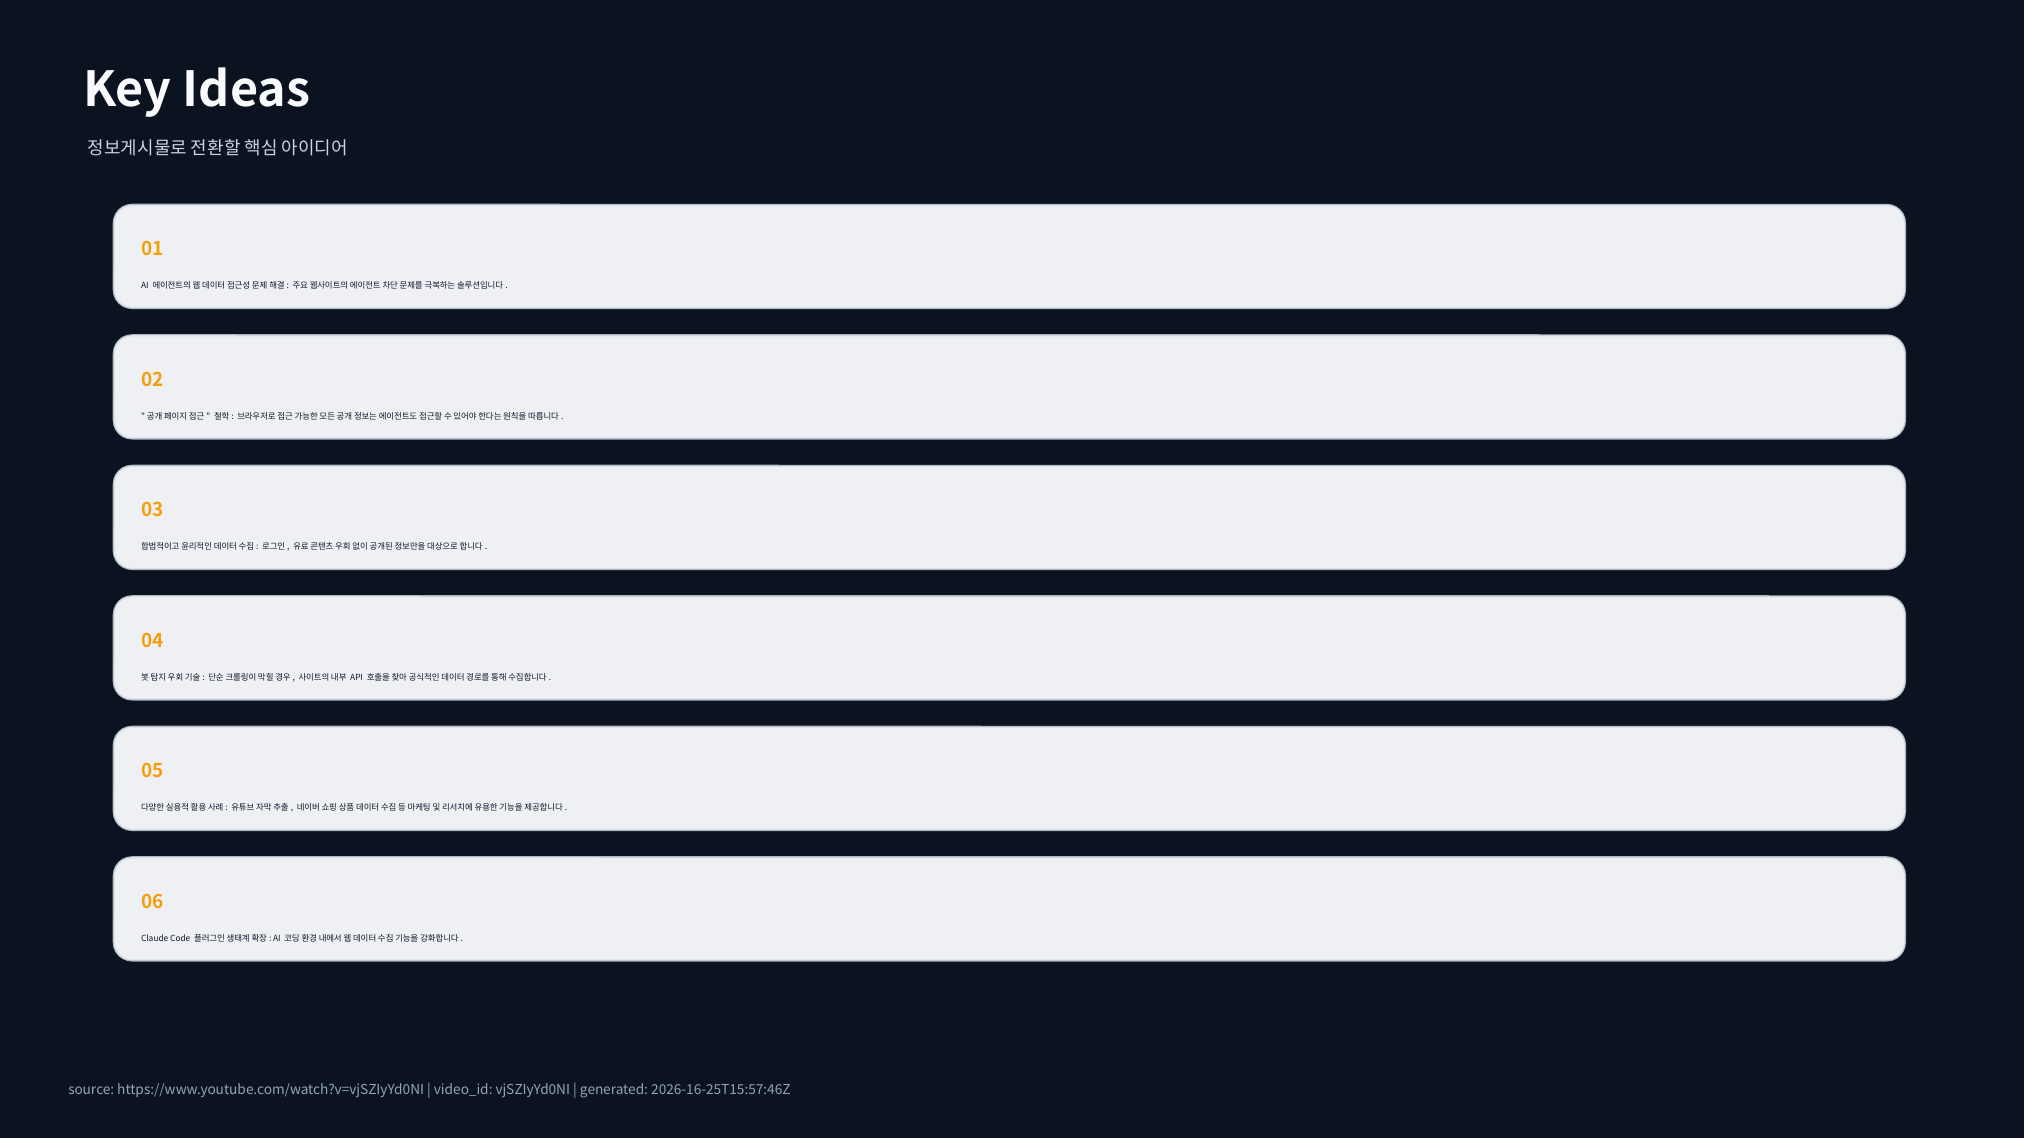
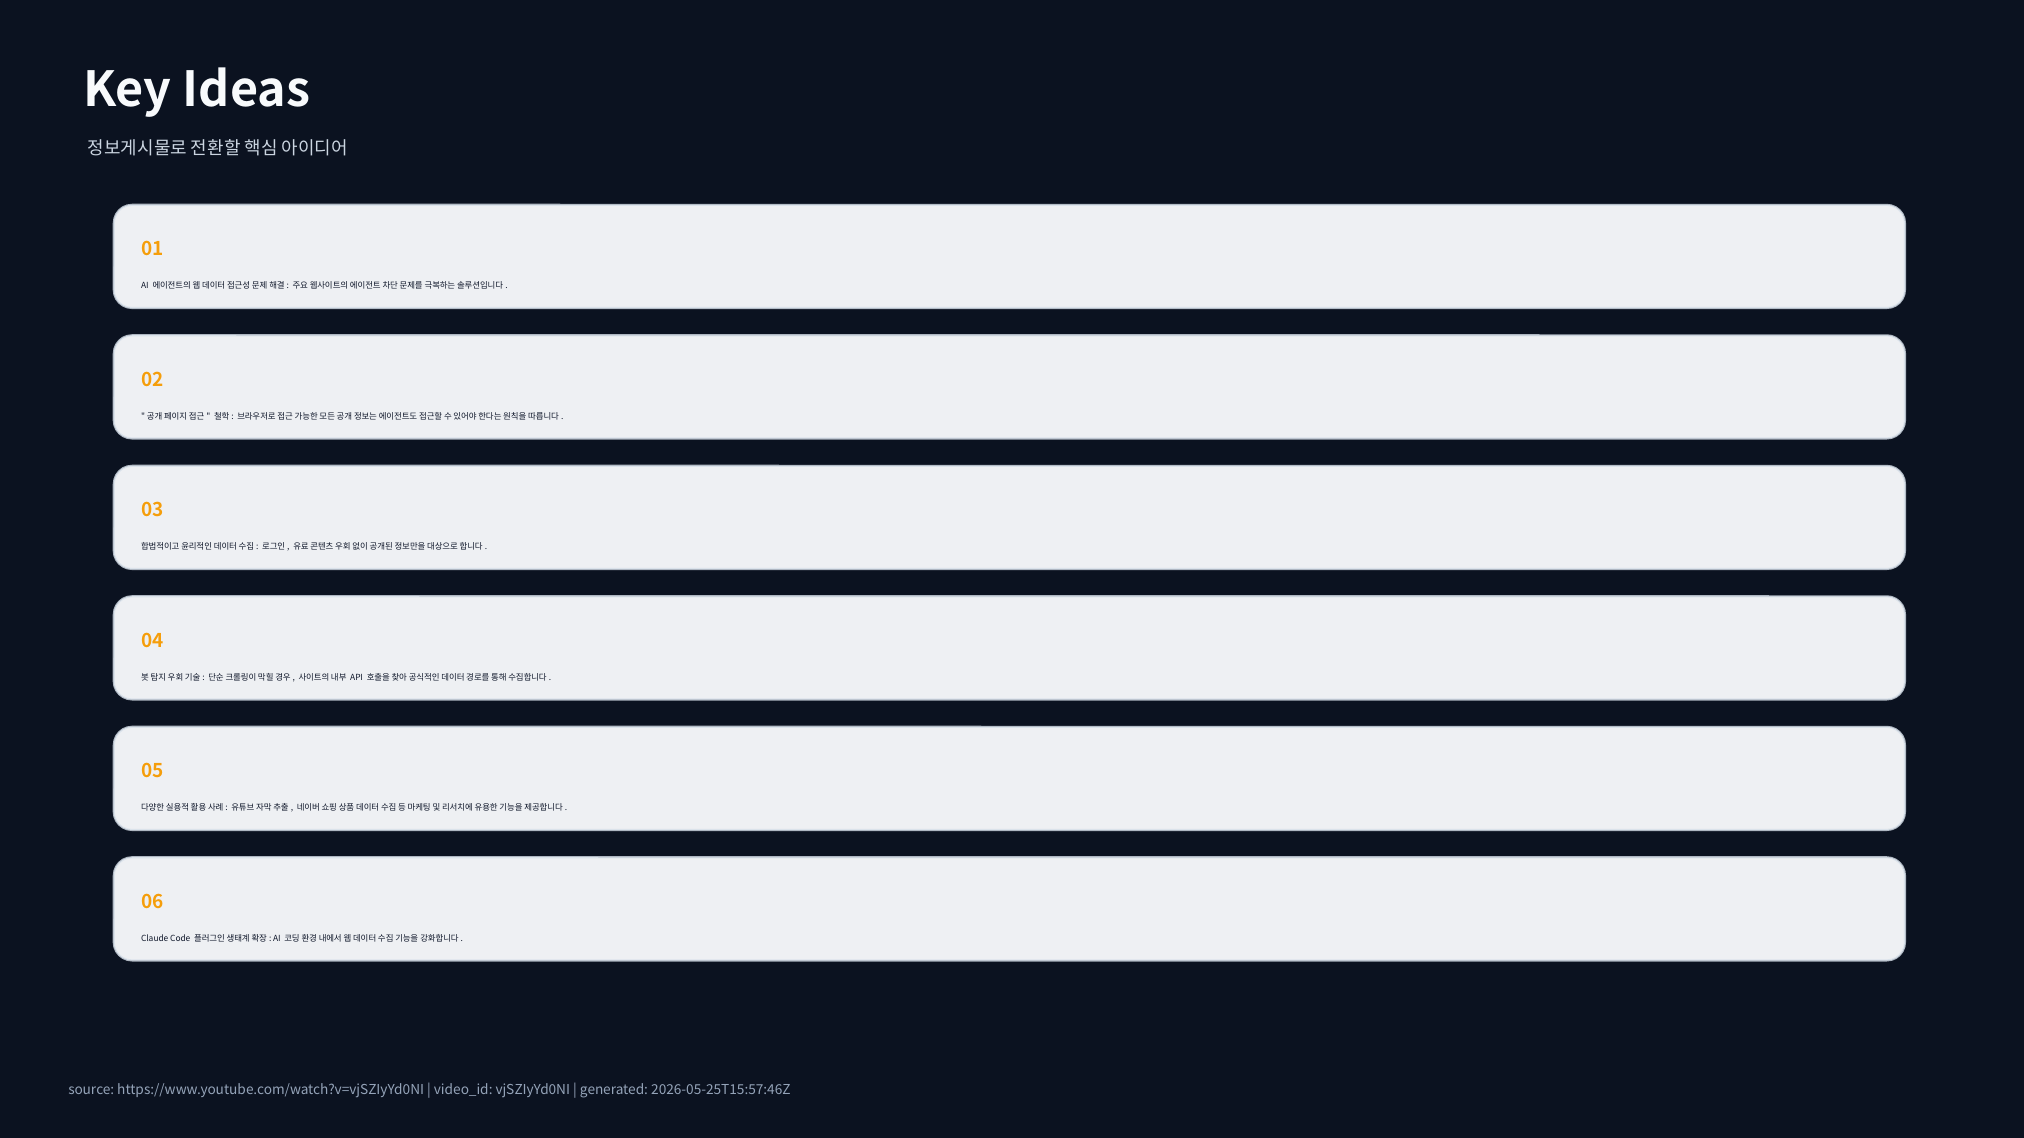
2026-16-25T15:57:46Z: 2026-16-25T15:57:46Z -> 2026-05-25T15:57:46Z (721, 1090)
